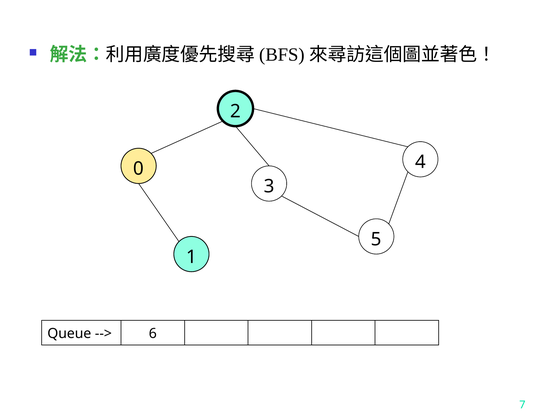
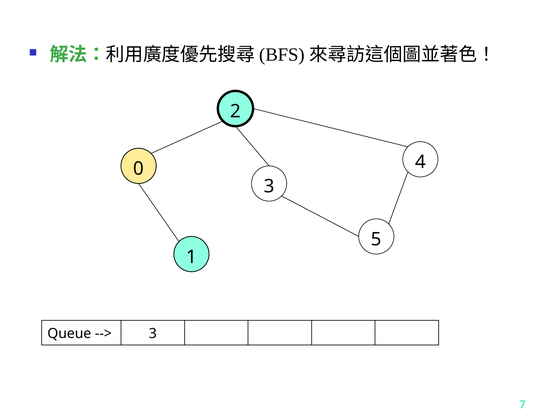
6: 6 -> 3 (153, 333)
